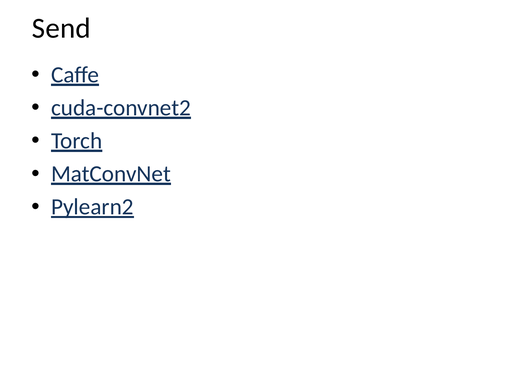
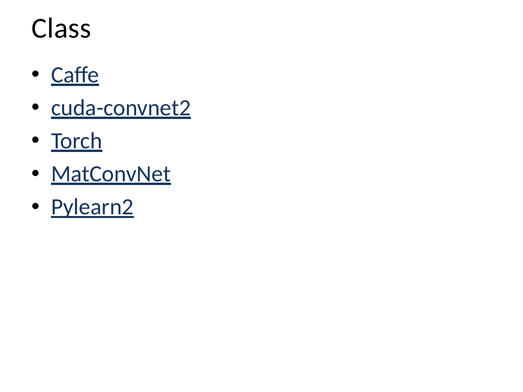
Send: Send -> Class (61, 28)
